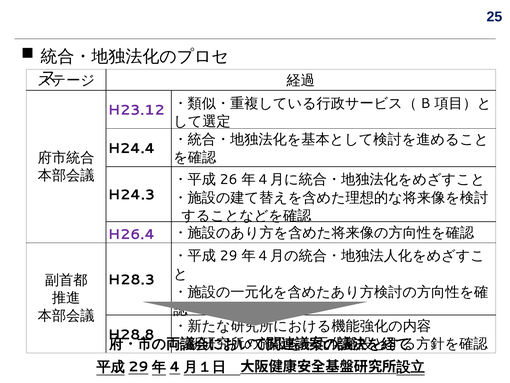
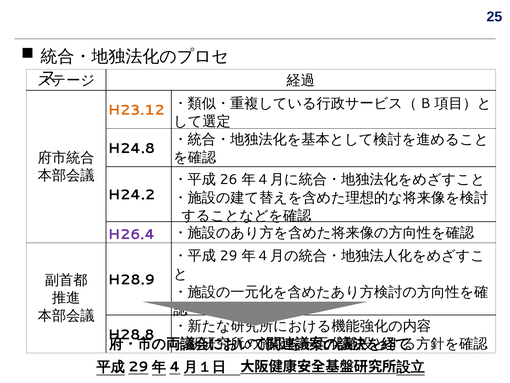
H23.12 colour: purple -> orange (136, 110)
H24.4: H24.4 -> H24.8 (131, 148)
H24.3: H24.3 -> H24.2 (131, 195)
H28.3: H28.3 -> H28.9 (131, 279)
